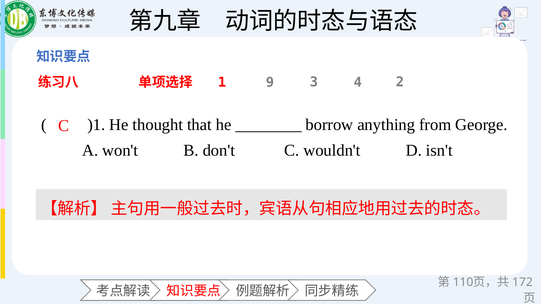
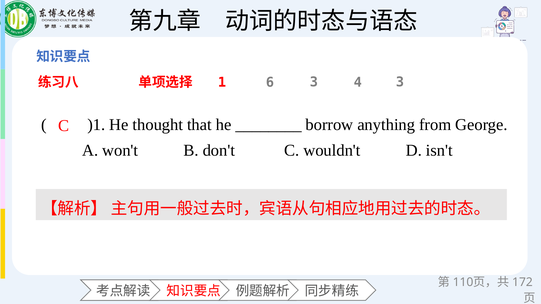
9: 9 -> 6 (270, 83)
4 2: 2 -> 3 (400, 82)
